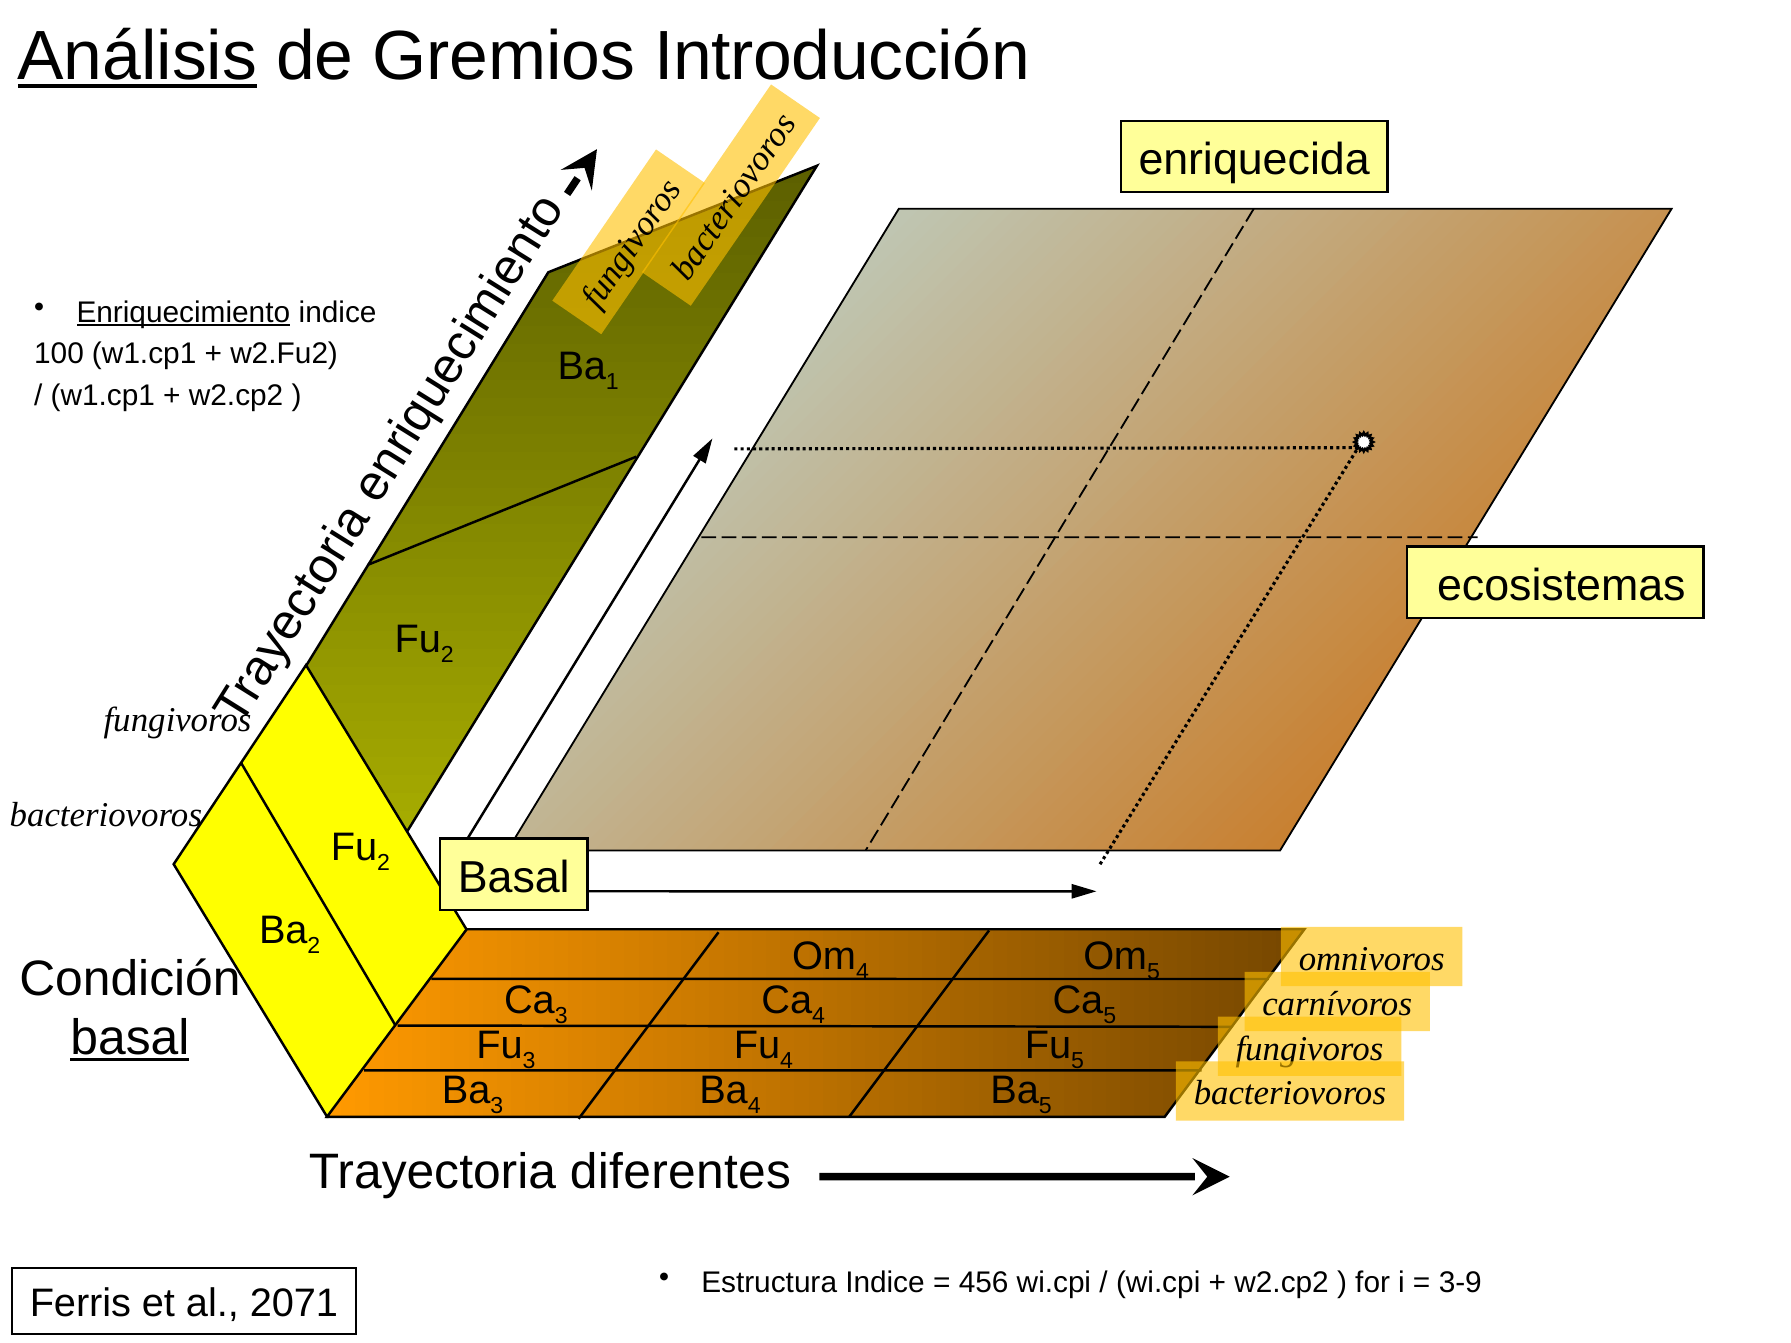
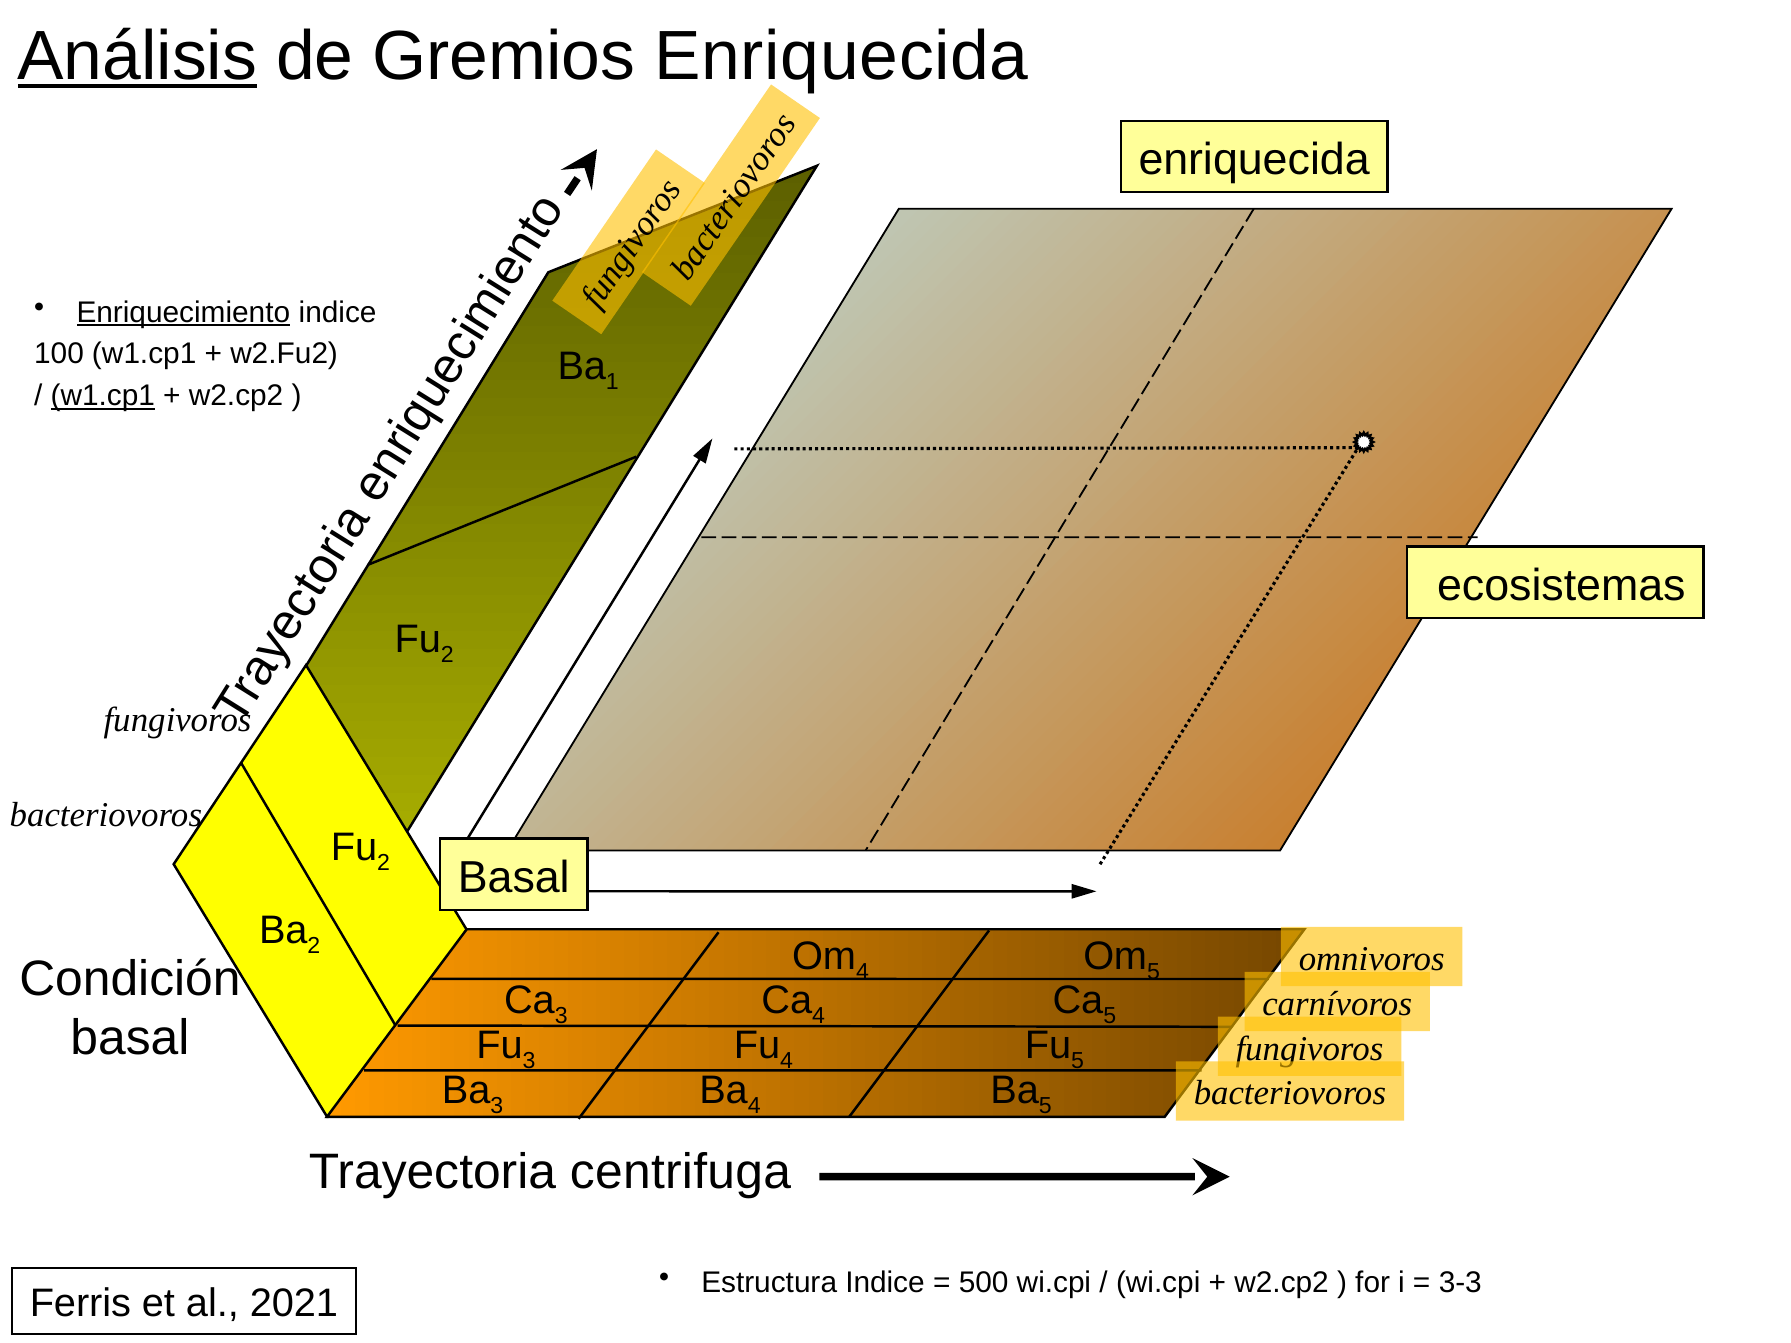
Gremios Introducción: Introducción -> Enriquecida (842, 56)
w1.cp1 underline: none -> present (103, 396)
basal underline: present -> none (130, 1038)
diferentes: diferentes -> centrifuga (680, 1173)
456: 456 -> 500 (984, 1282)
3-9: 3-9 -> 3-3 (1460, 1282)
2071: 2071 -> 2021 (294, 1304)
